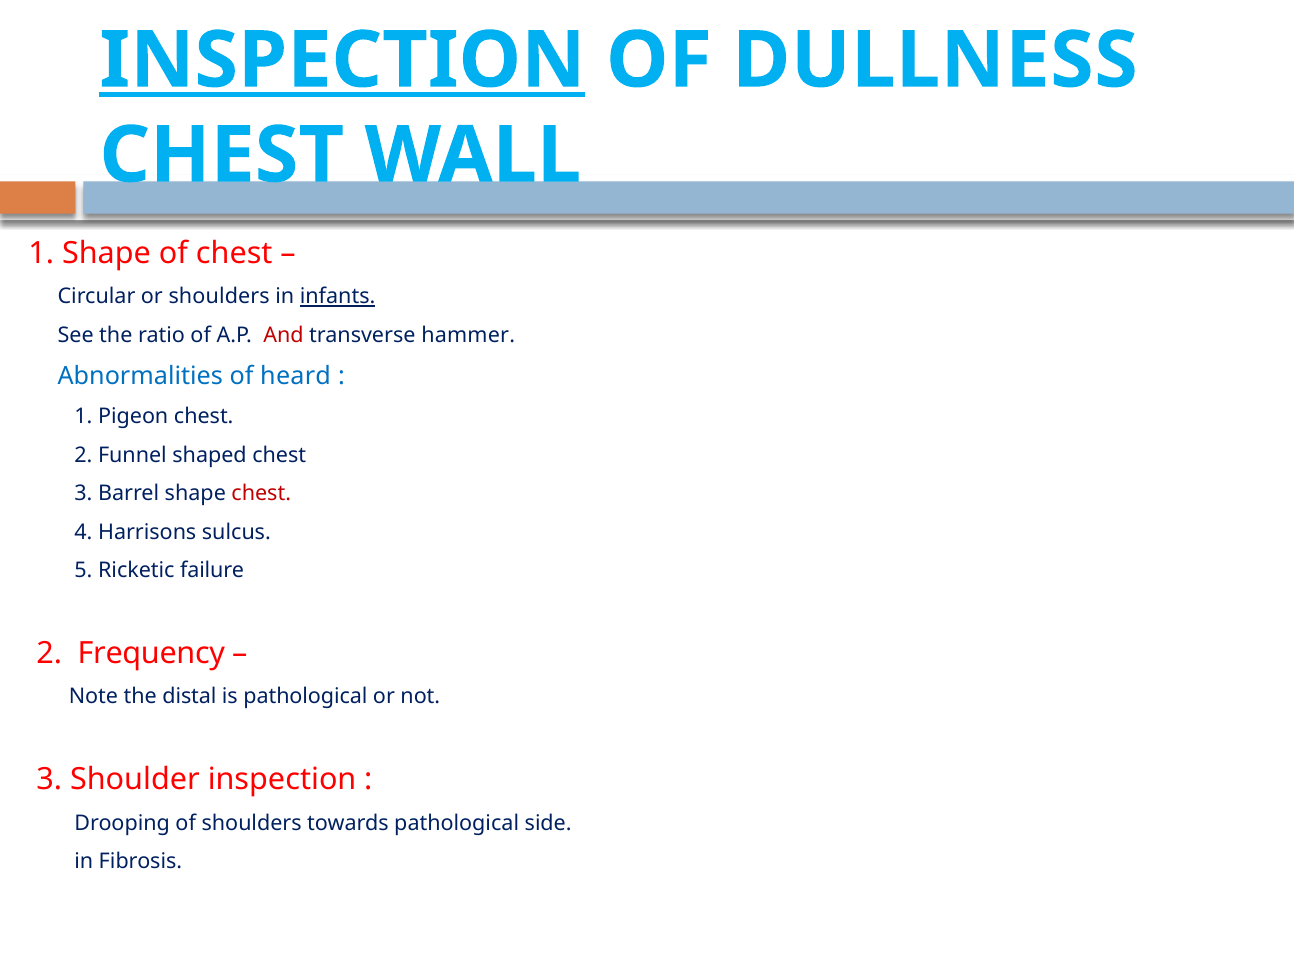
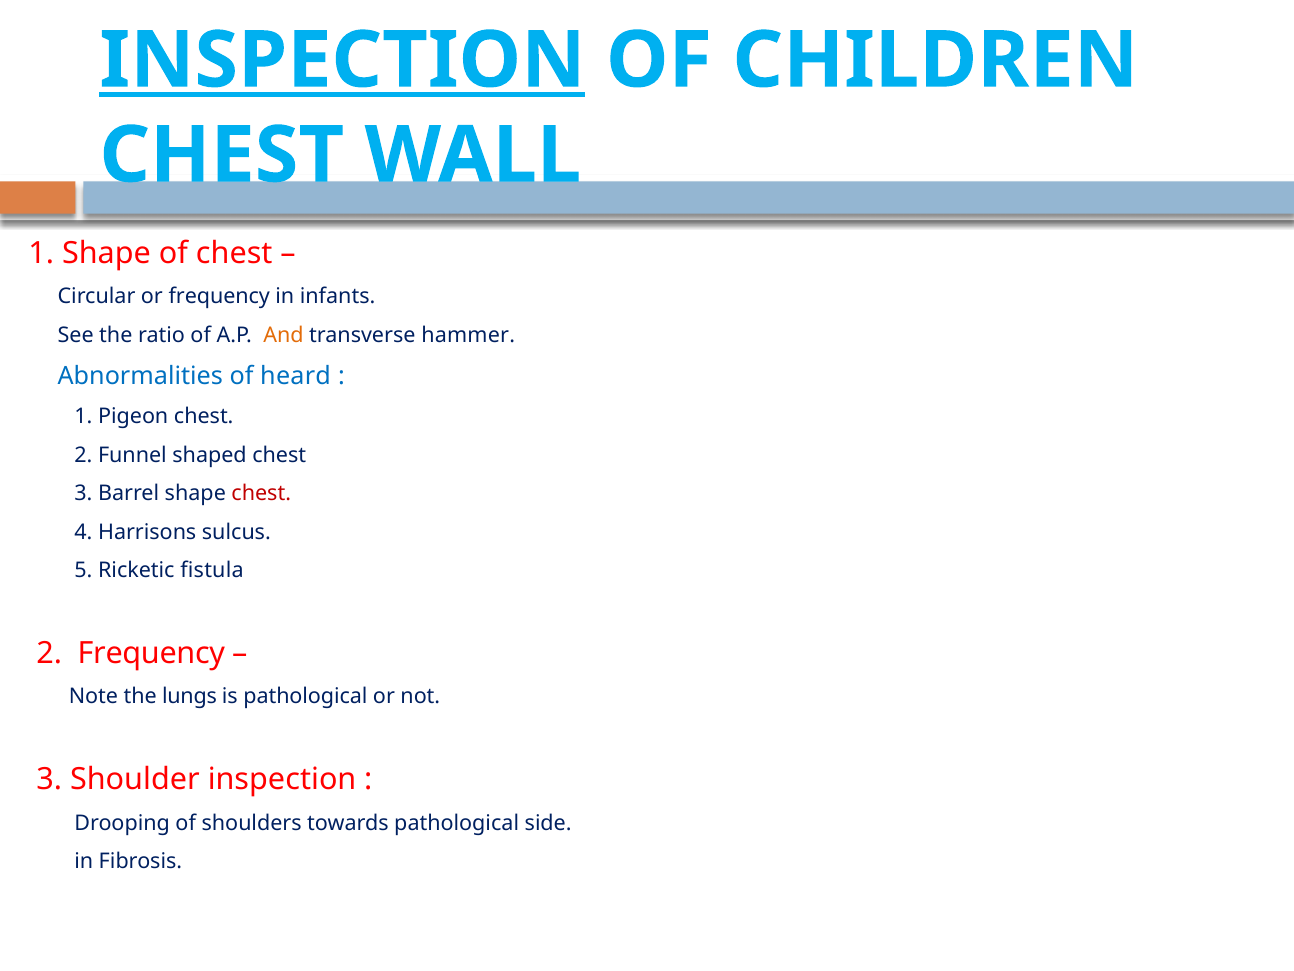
DULLNESS: DULLNESS -> CHILDREN (935, 61)
or shoulders: shoulders -> frequency (219, 297)
infants underline: present -> none (338, 297)
And colour: red -> orange (283, 335)
failure: failure -> fistula (212, 570)
distal: distal -> lungs (189, 696)
